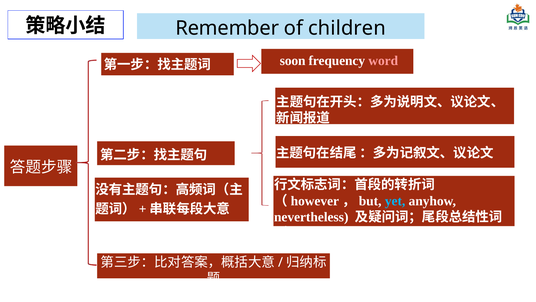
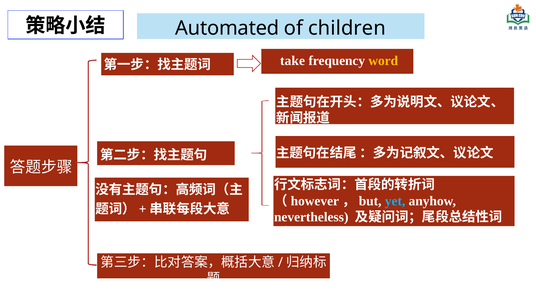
Remember: Remember -> Automated (227, 28)
soon: soon -> take (292, 61)
word colour: pink -> yellow (383, 61)
